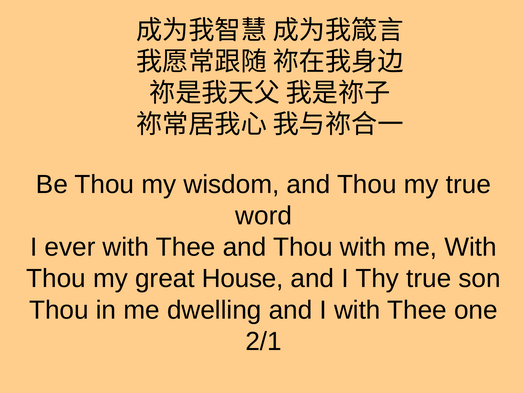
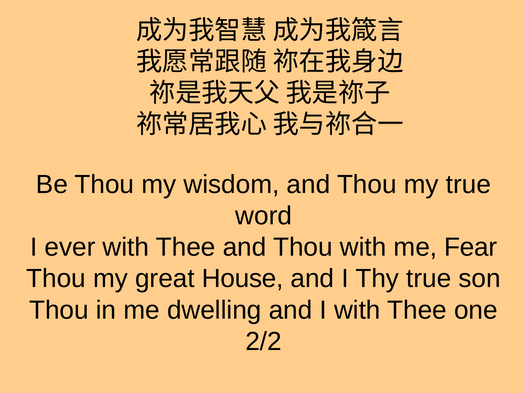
me With: With -> Fear (471, 247)
2/1: 2/1 -> 2/2 (264, 341)
